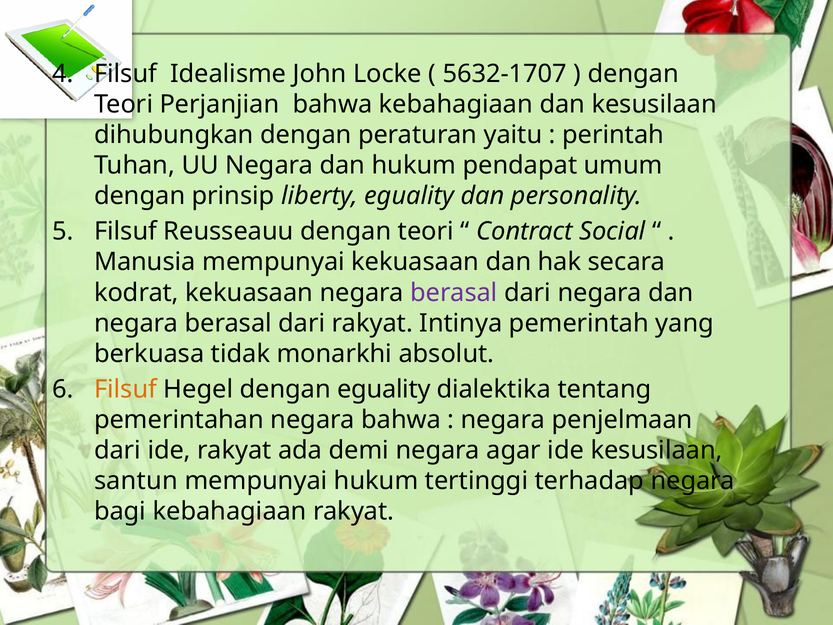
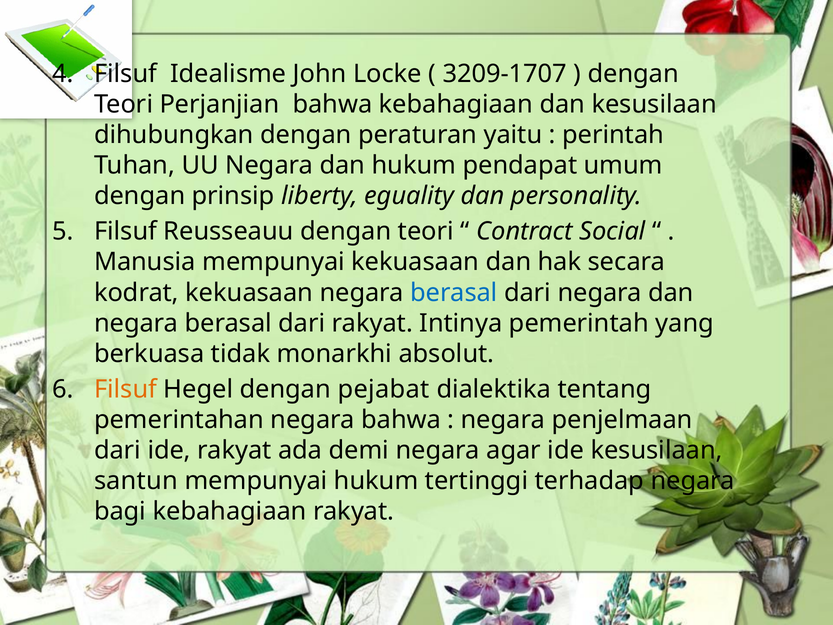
5632-1707: 5632-1707 -> 3209-1707 (505, 74)
berasal colour: purple -> blue (454, 292)
dengan eguality: eguality -> pejabat (384, 389)
